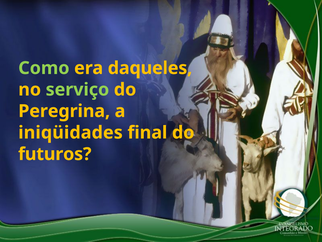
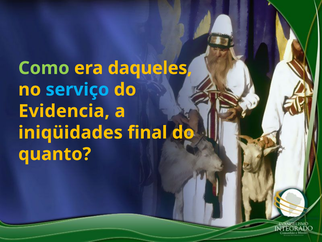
serviço colour: light green -> light blue (77, 89)
Peregrina: Peregrina -> Evidencia (64, 111)
futuros: futuros -> quanto (55, 154)
